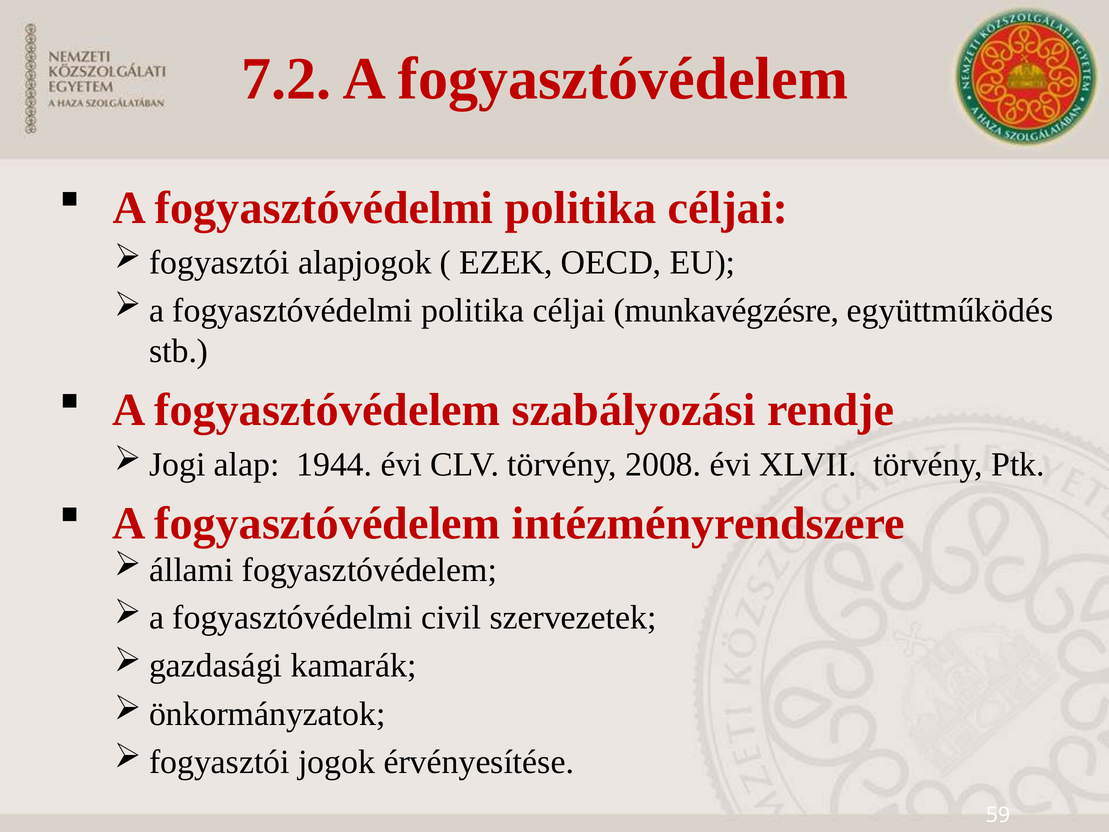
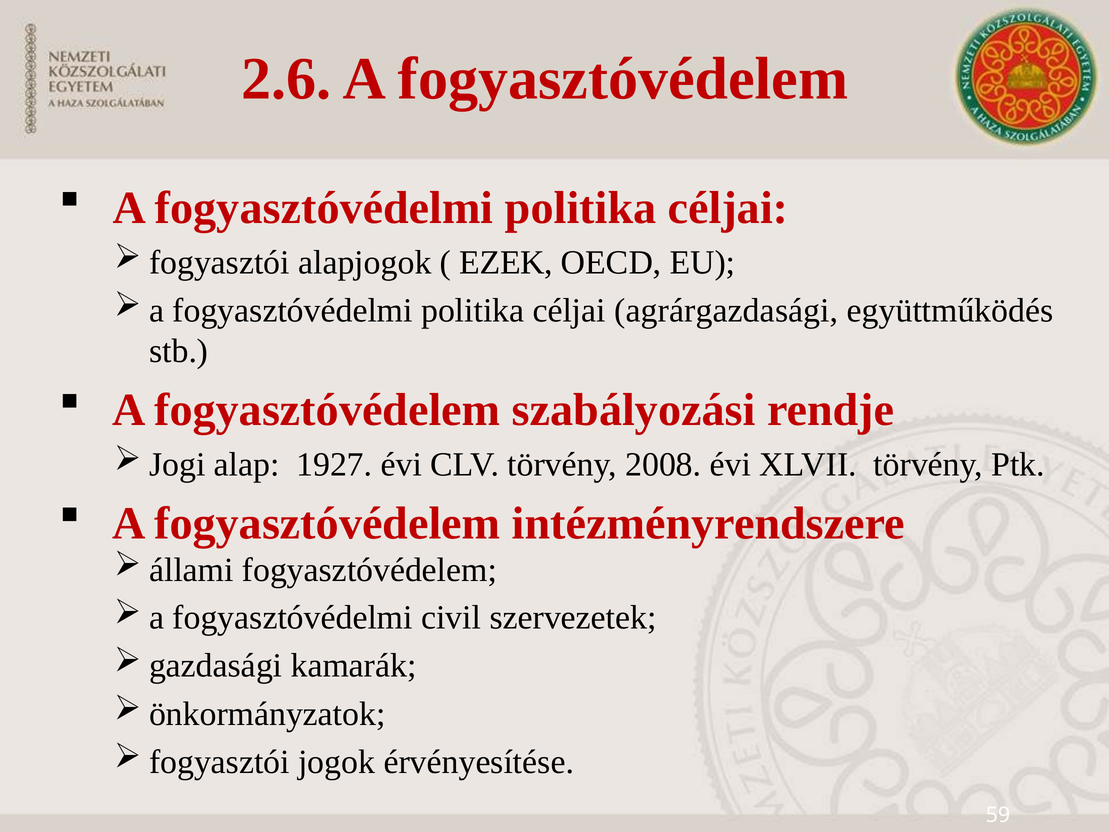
7.2: 7.2 -> 2.6 (286, 79)
munkavégzésre: munkavégzésre -> agrárgazdasági (726, 310)
1944: 1944 -> 1927 (334, 464)
